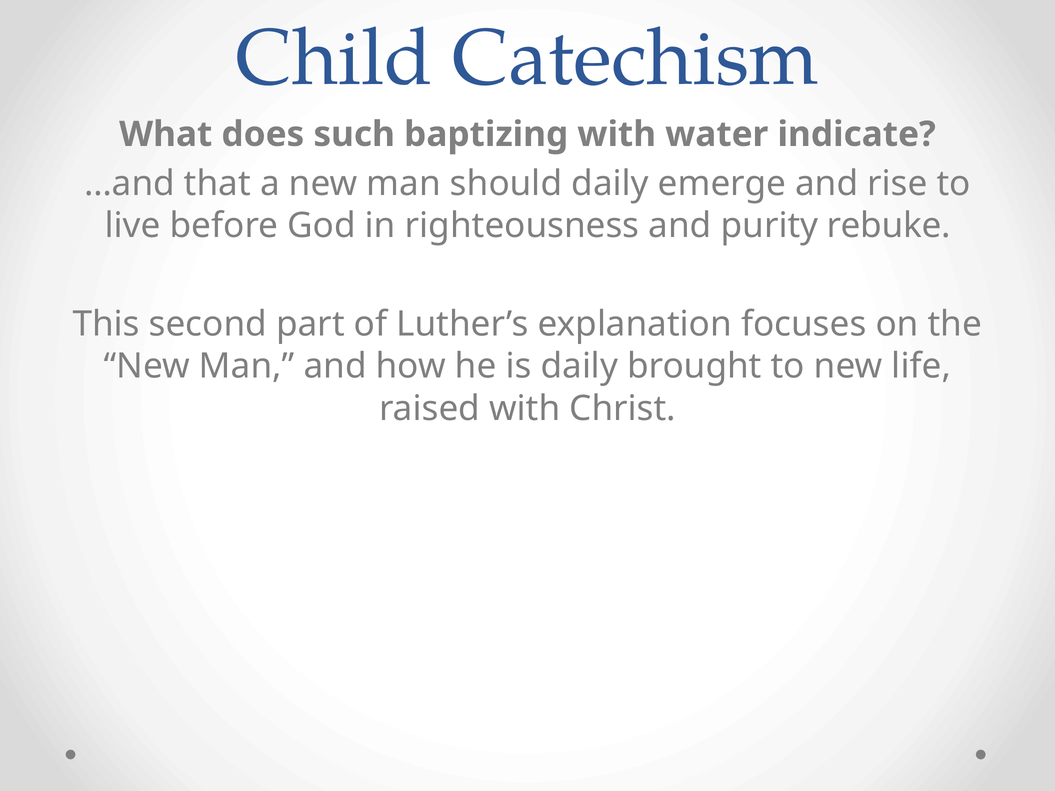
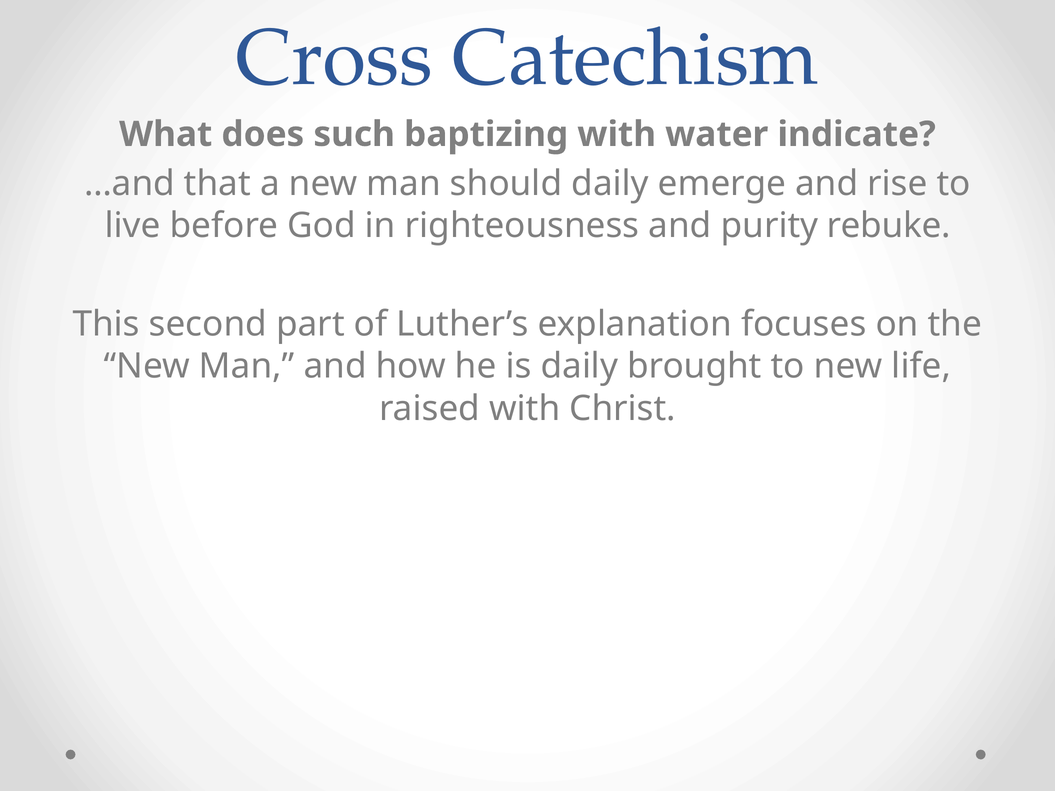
Child: Child -> Cross (334, 58)
